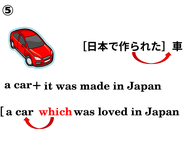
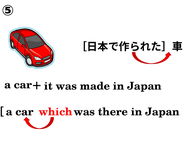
loved: loved -> there (113, 112)
